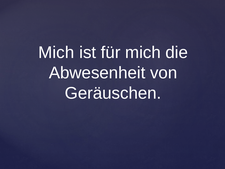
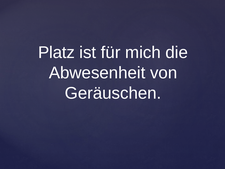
Mich: Mich -> Platz (56, 52)
